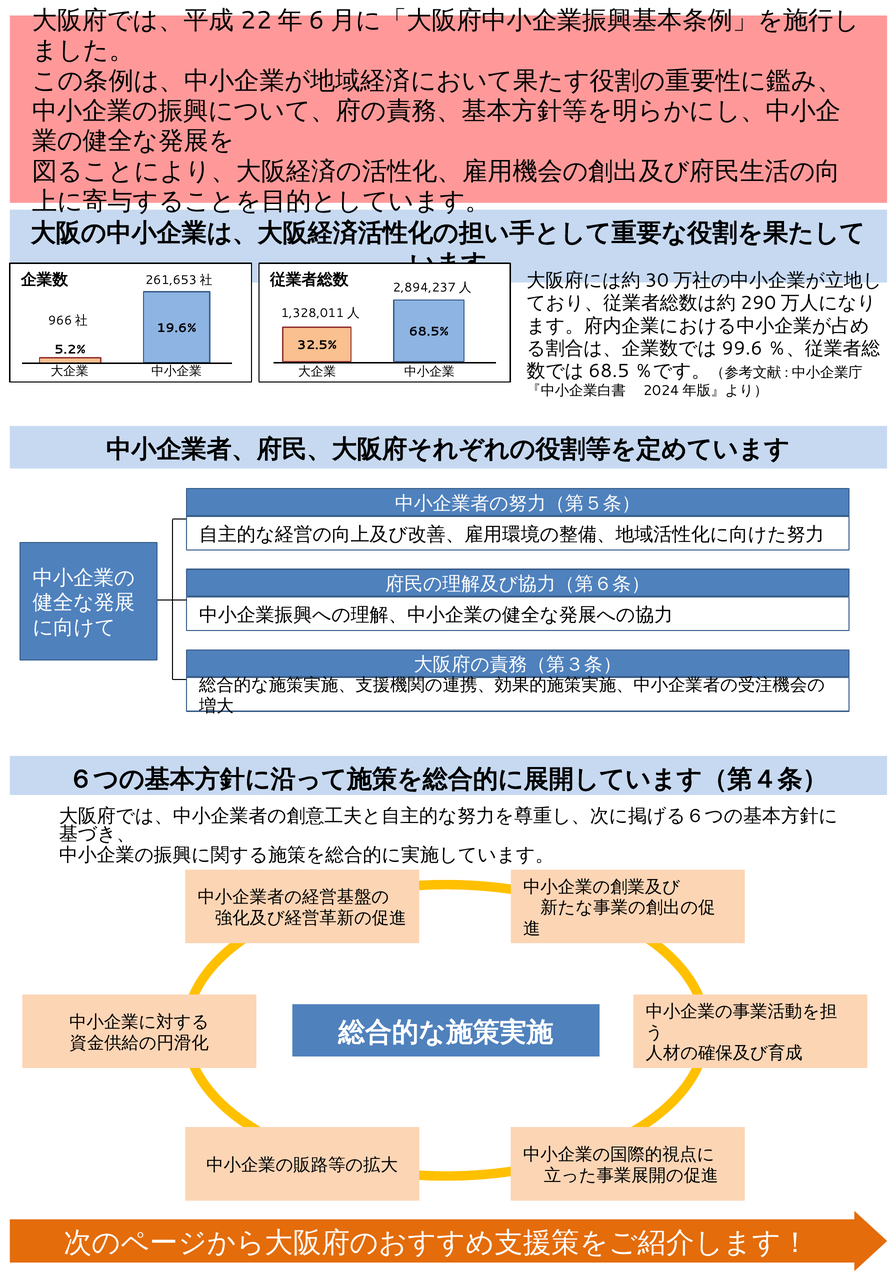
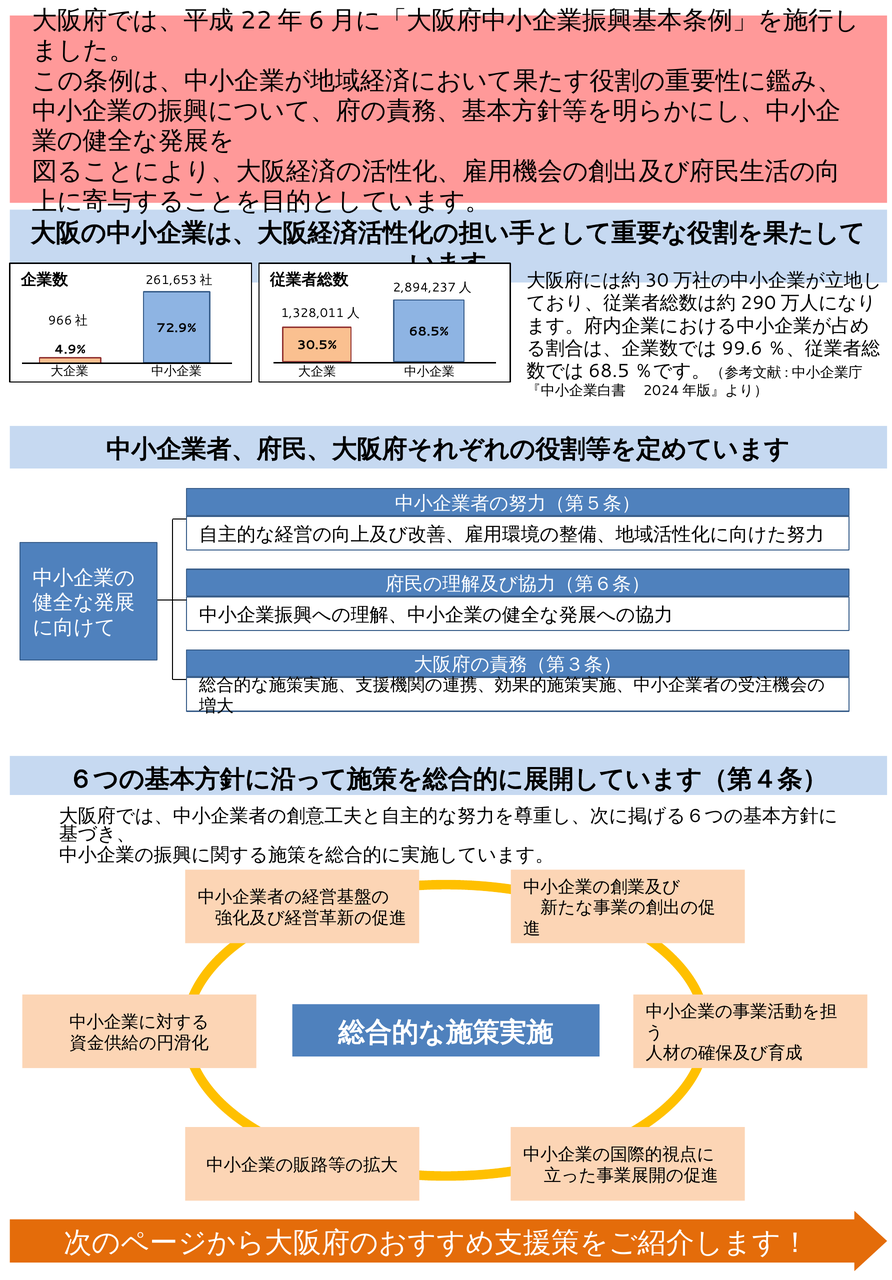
19.6%: 19.6% -> 72.9% (176, 328)
32.5%: 32.5% -> 30.5% (317, 345)
5.2%: 5.2% -> 4.9% (70, 350)
